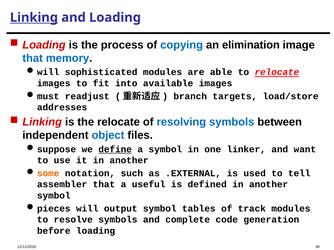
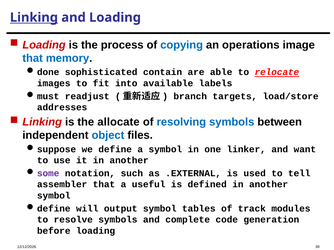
elimination: elimination -> operations (251, 45)
will: will -> done (48, 72)
sophisticated modules: modules -> contain (163, 72)
available images: images -> labels (216, 83)
the relocate: relocate -> allocate (118, 122)
define underline: present -> none (115, 149)
some colour: orange -> purple (48, 174)
pieces: pieces -> define (54, 209)
